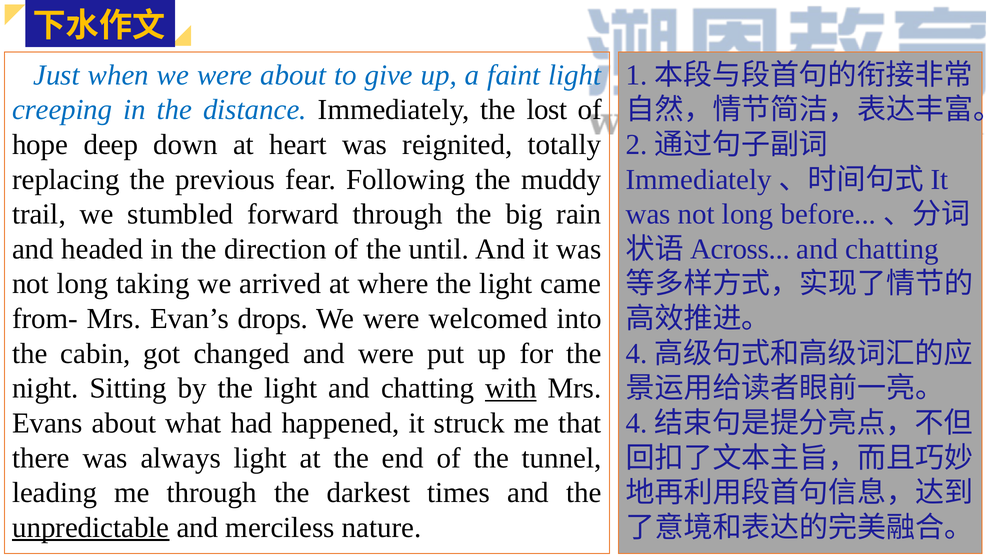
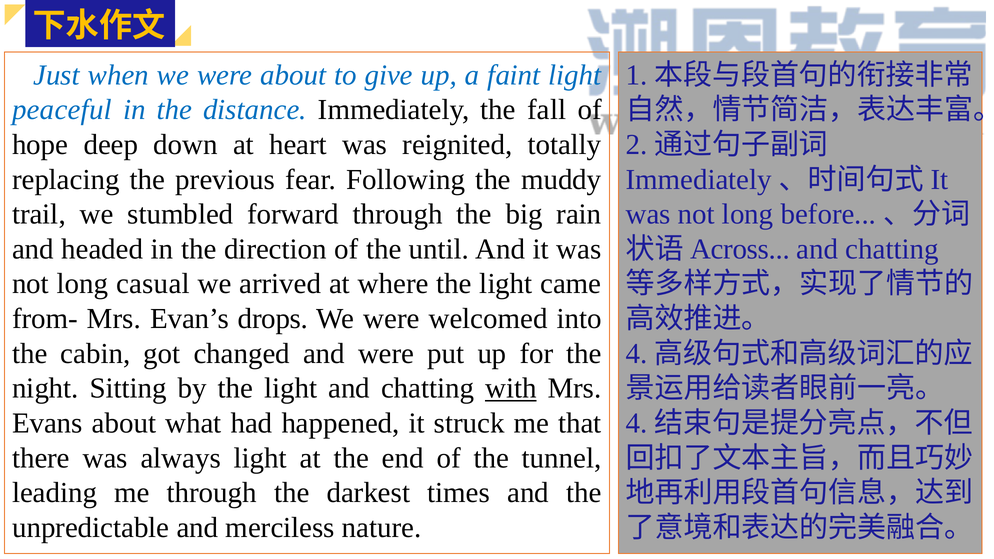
creeping: creeping -> peaceful (62, 110)
lost: lost -> fall (547, 110)
taking: taking -> casual (153, 284)
unpredictable underline: present -> none (91, 528)
